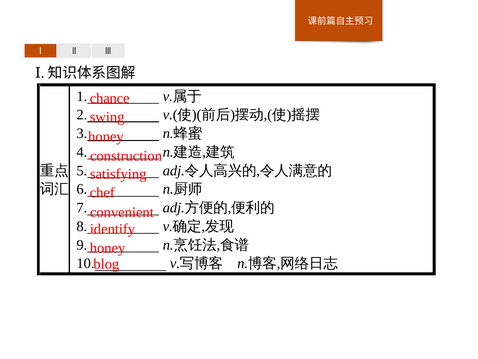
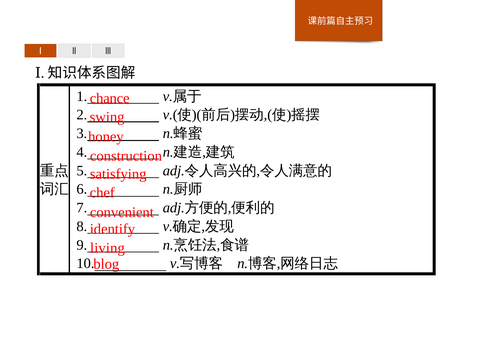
honey: honey -> living (107, 248)
